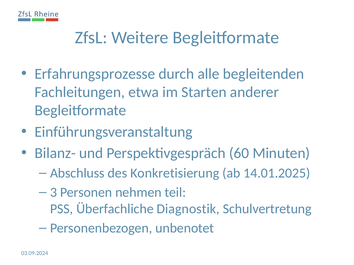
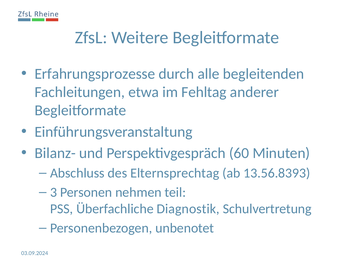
Starten: Starten -> Fehltag (204, 92)
Konkretisierung: Konkretisierung -> Elternsprechtag (175, 174)
14.01.2025: 14.01.2025 -> 13.56.8393 (277, 174)
